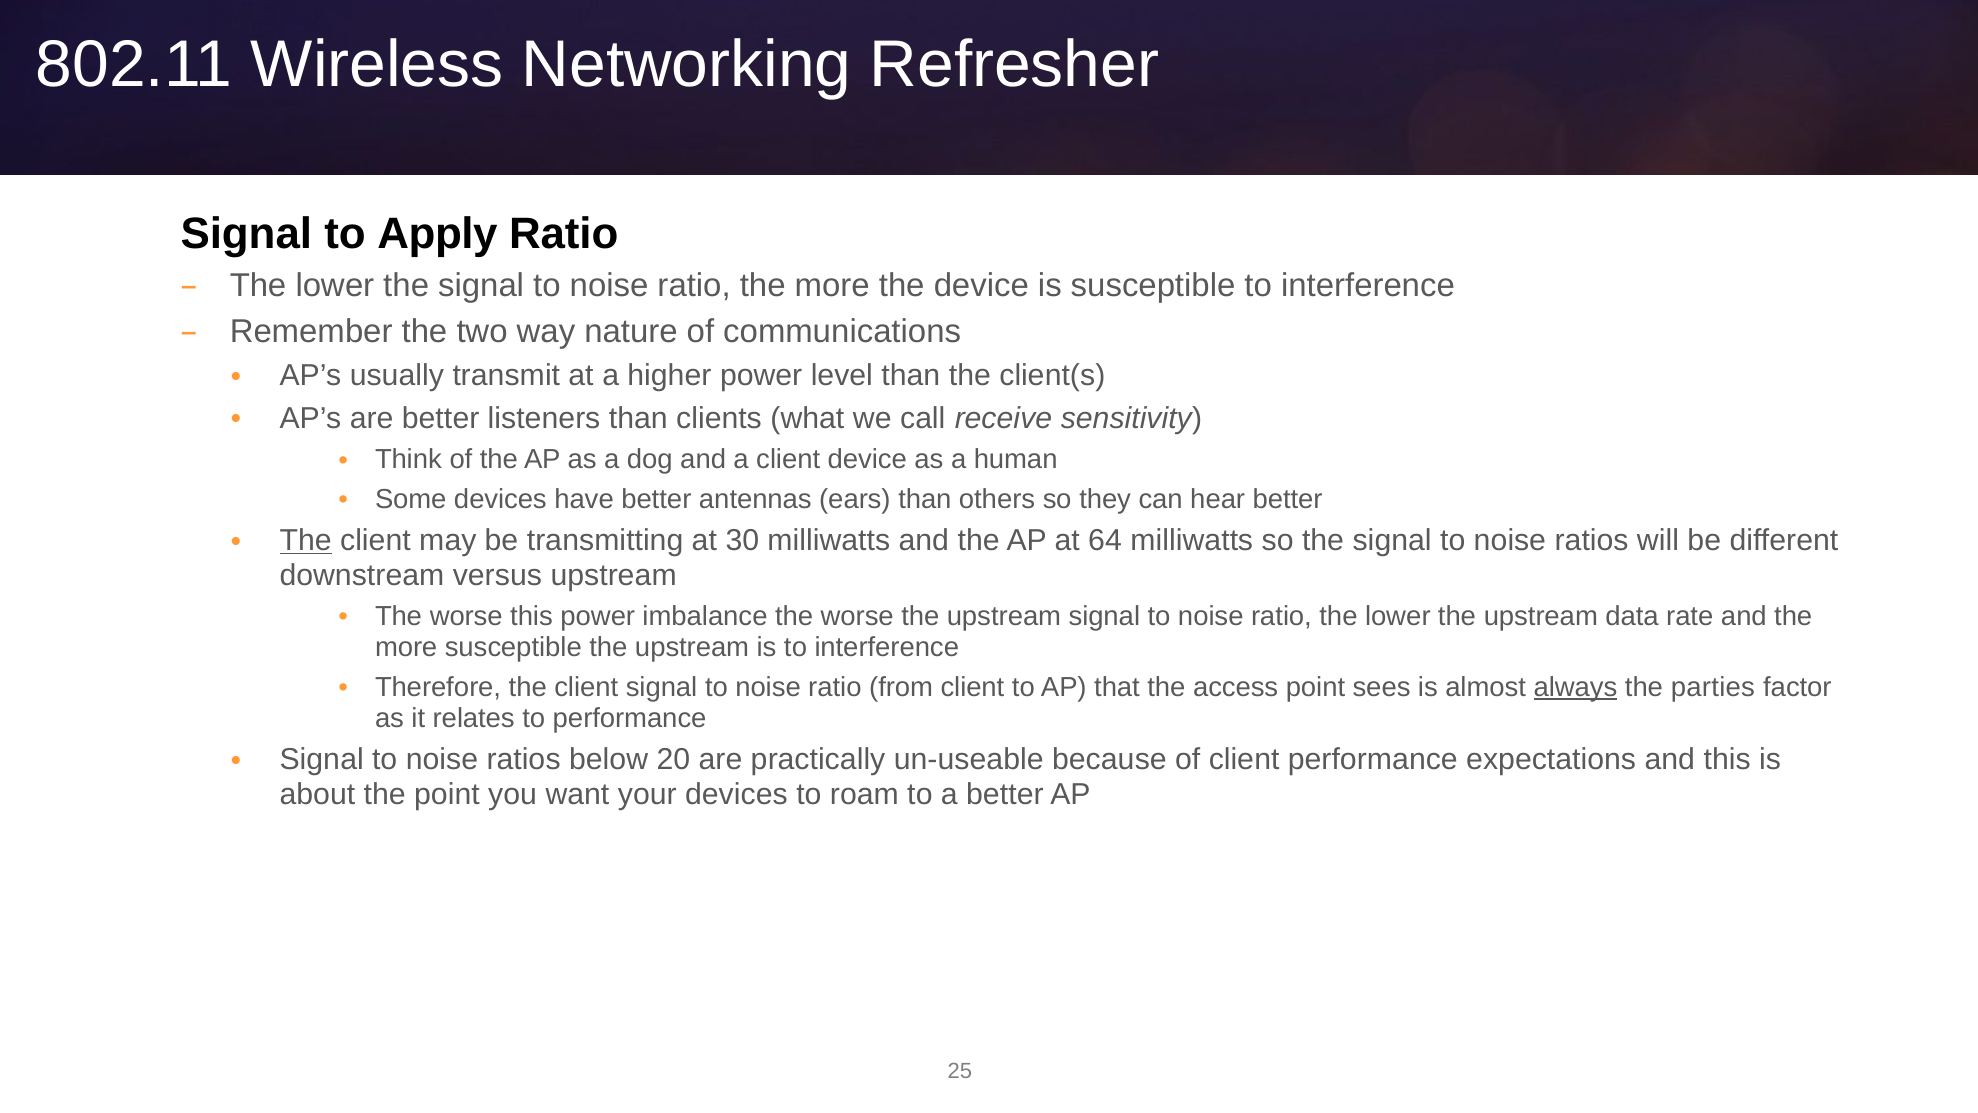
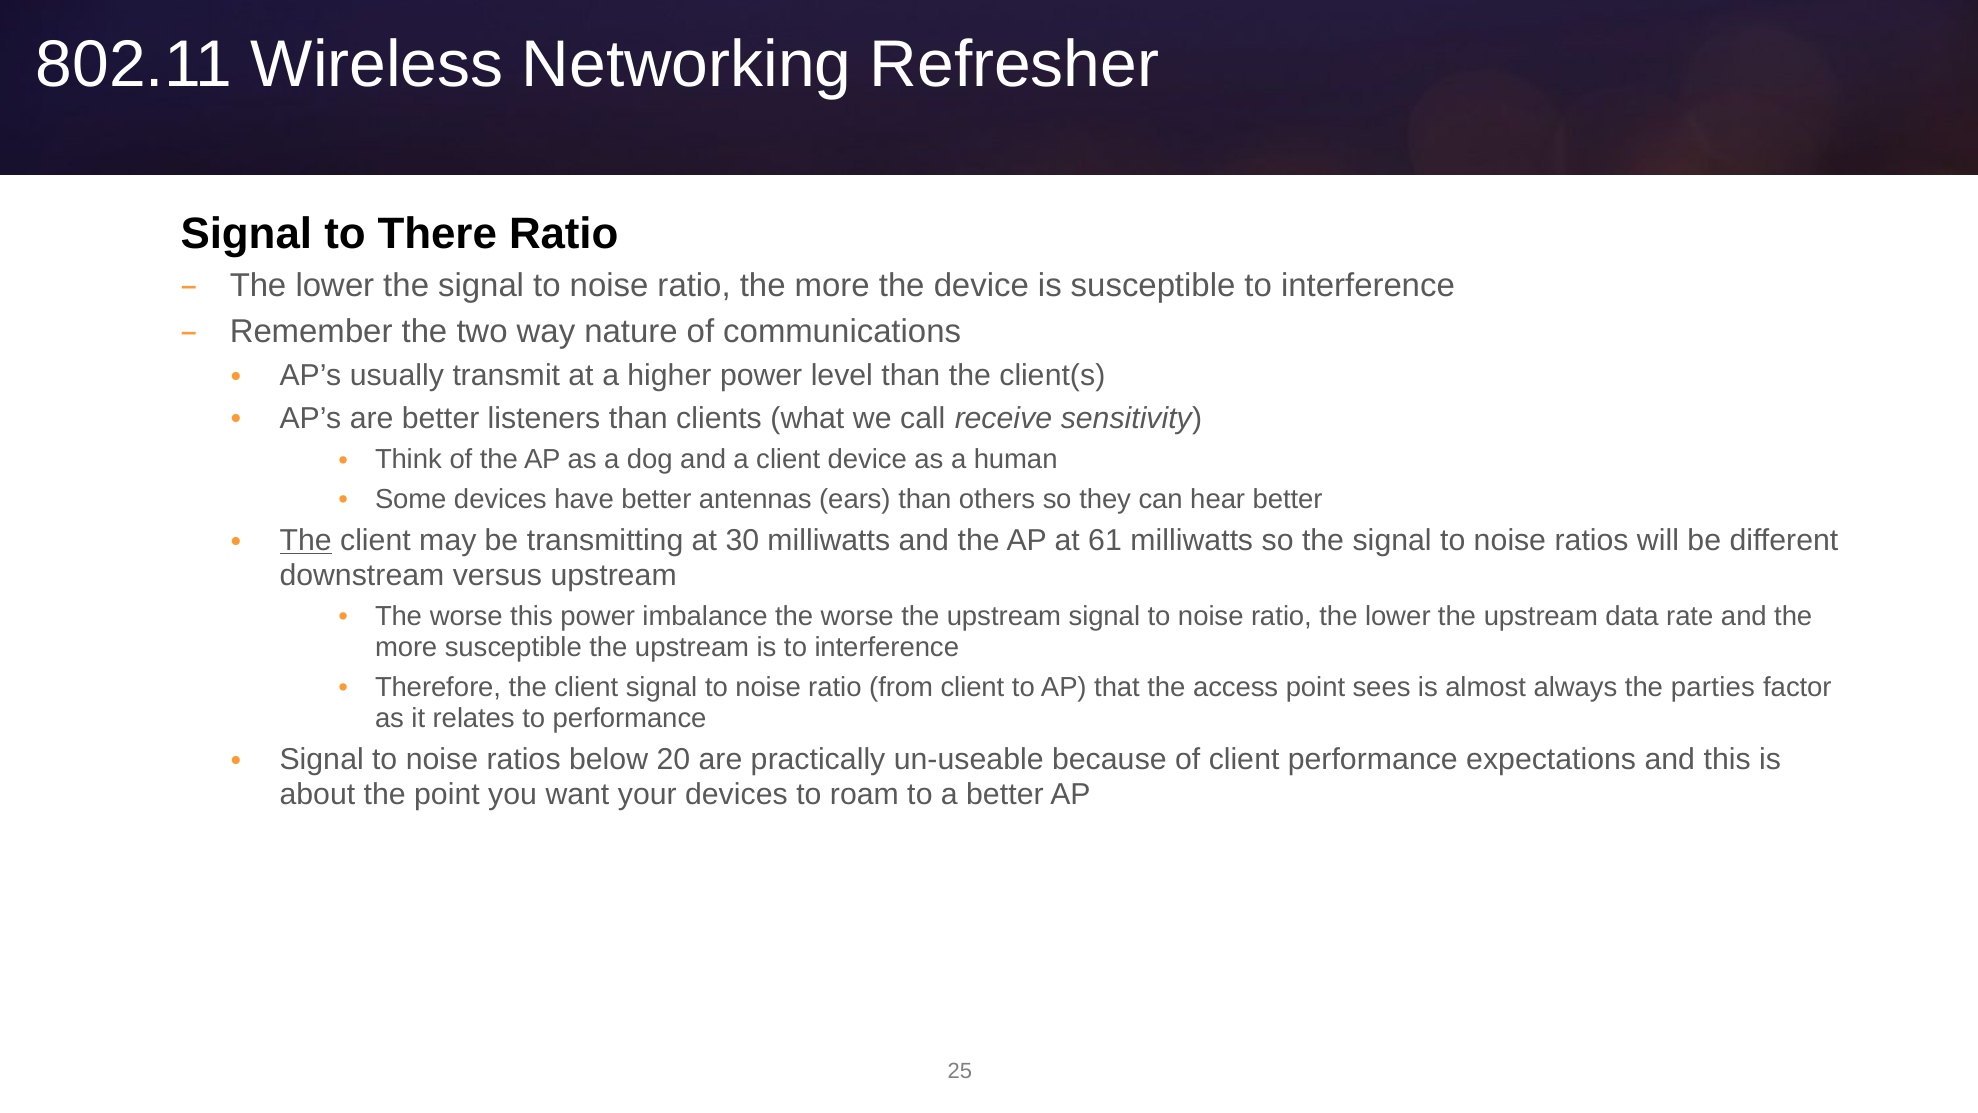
Apply: Apply -> There (437, 234)
64: 64 -> 61 (1105, 540)
always underline: present -> none (1576, 687)
